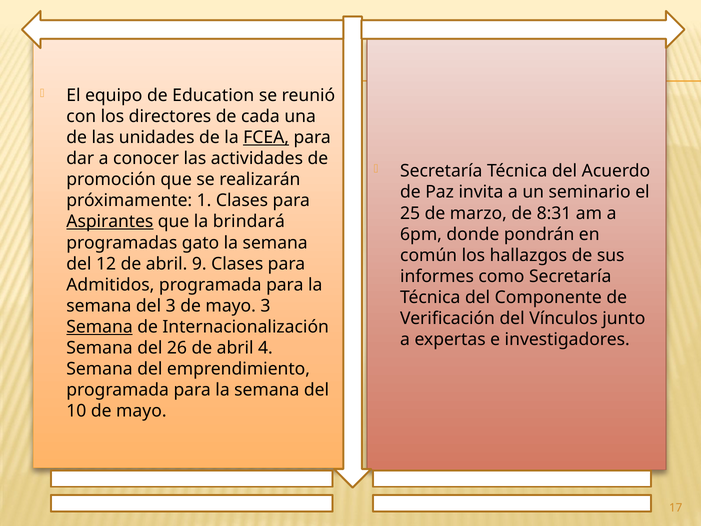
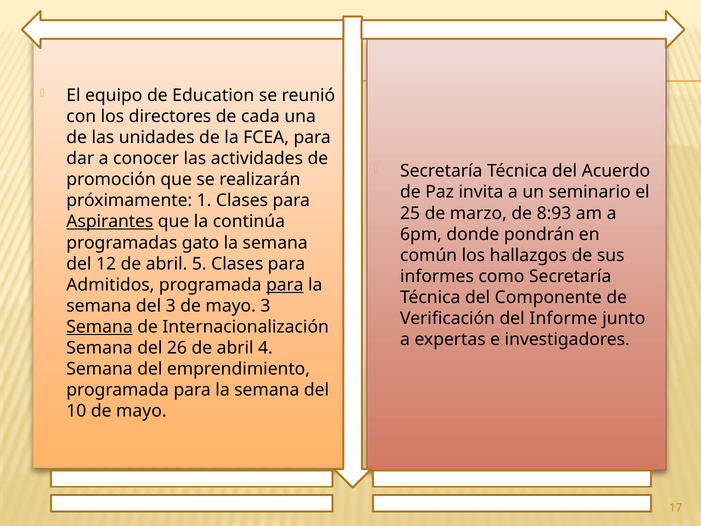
FCEA underline: present -> none (266, 137)
8:31: 8:31 -> 8:93 (554, 213)
brindará: brindará -> continúa (249, 222)
9: 9 -> 5 (199, 264)
para underline: none -> present (285, 285)
Vínculos: Vínculos -> Informe (563, 318)
